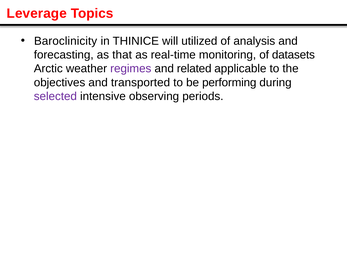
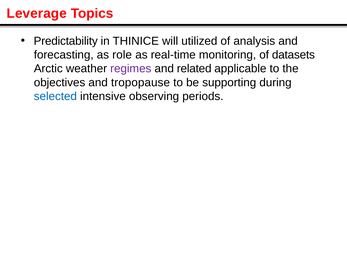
Baroclinicity: Baroclinicity -> Predictability (66, 41)
that: that -> role (122, 55)
transported: transported -> tropopause (140, 83)
performing: performing -> supporting (229, 83)
selected colour: purple -> blue (55, 96)
